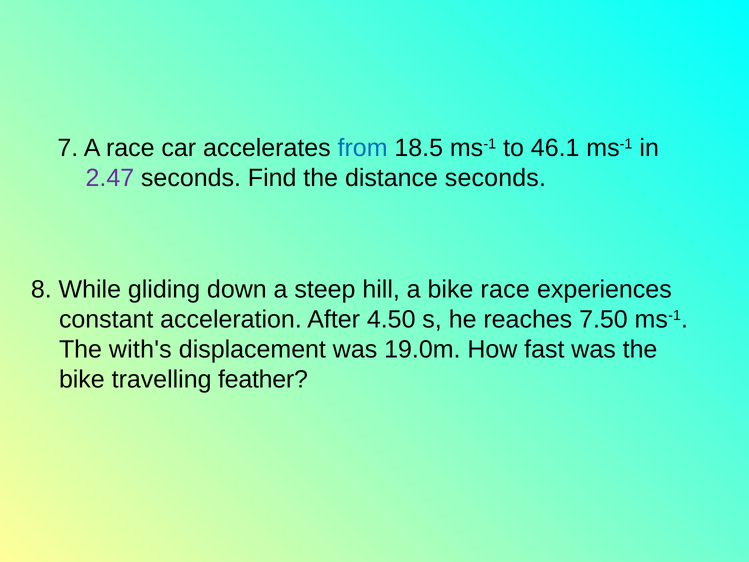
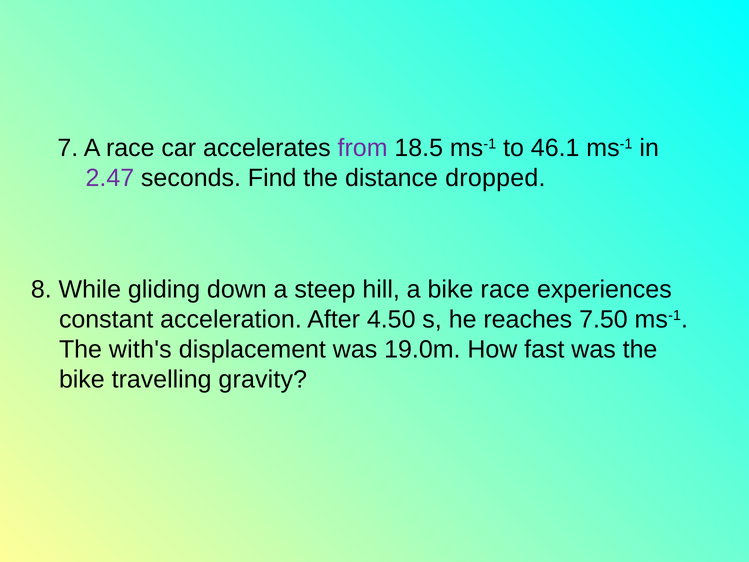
from colour: blue -> purple (363, 148)
distance seconds: seconds -> dropped (495, 178)
feather: feather -> gravity (263, 379)
